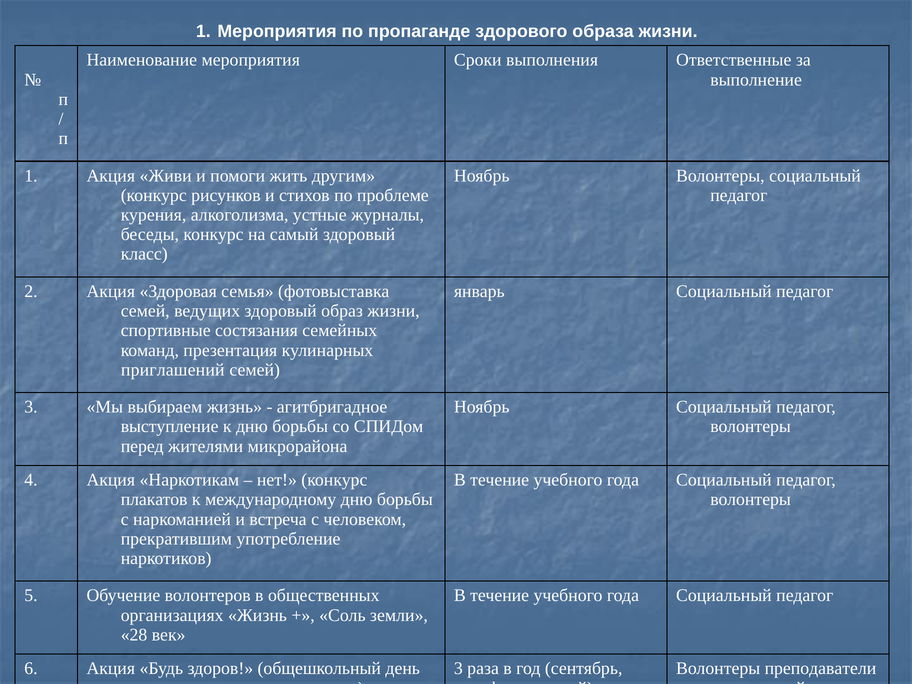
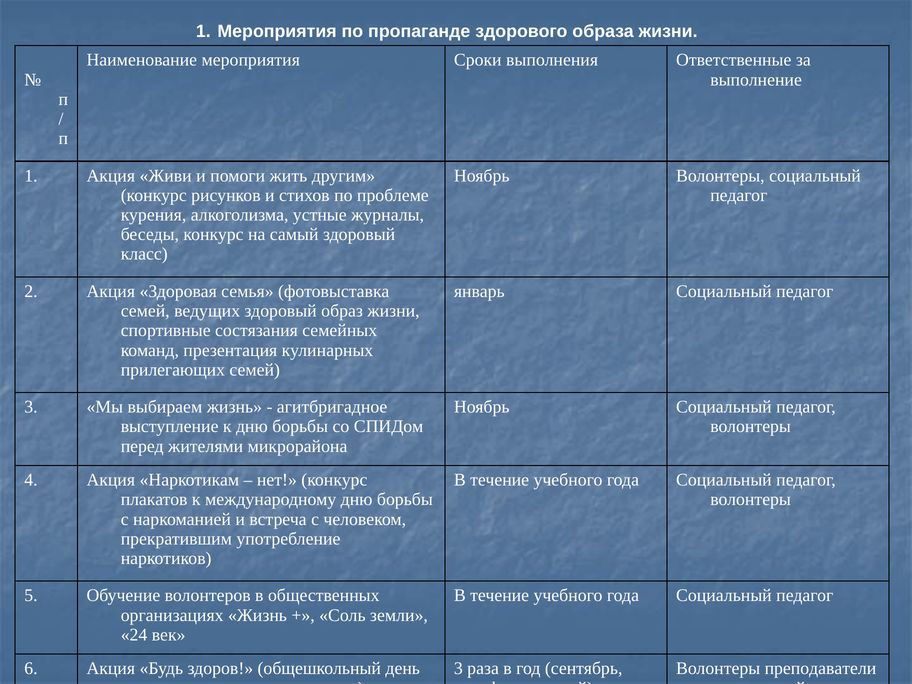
приглашений: приглашений -> прилегающих (173, 370)
28: 28 -> 24 (134, 635)
